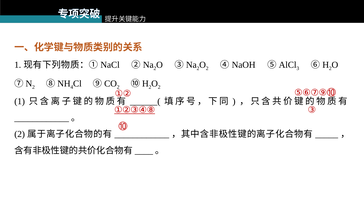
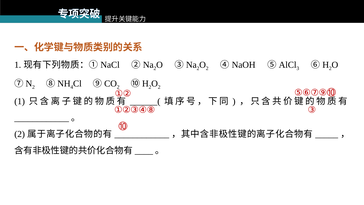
①②③④⑧ underline: present -> none (135, 110)
